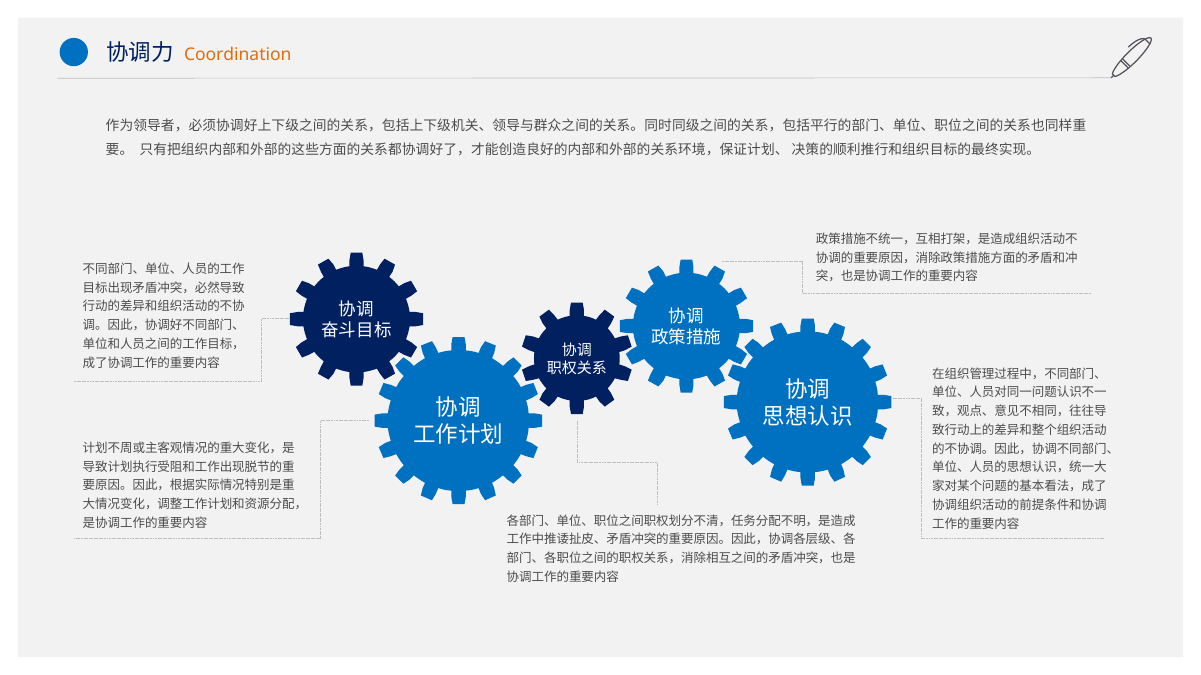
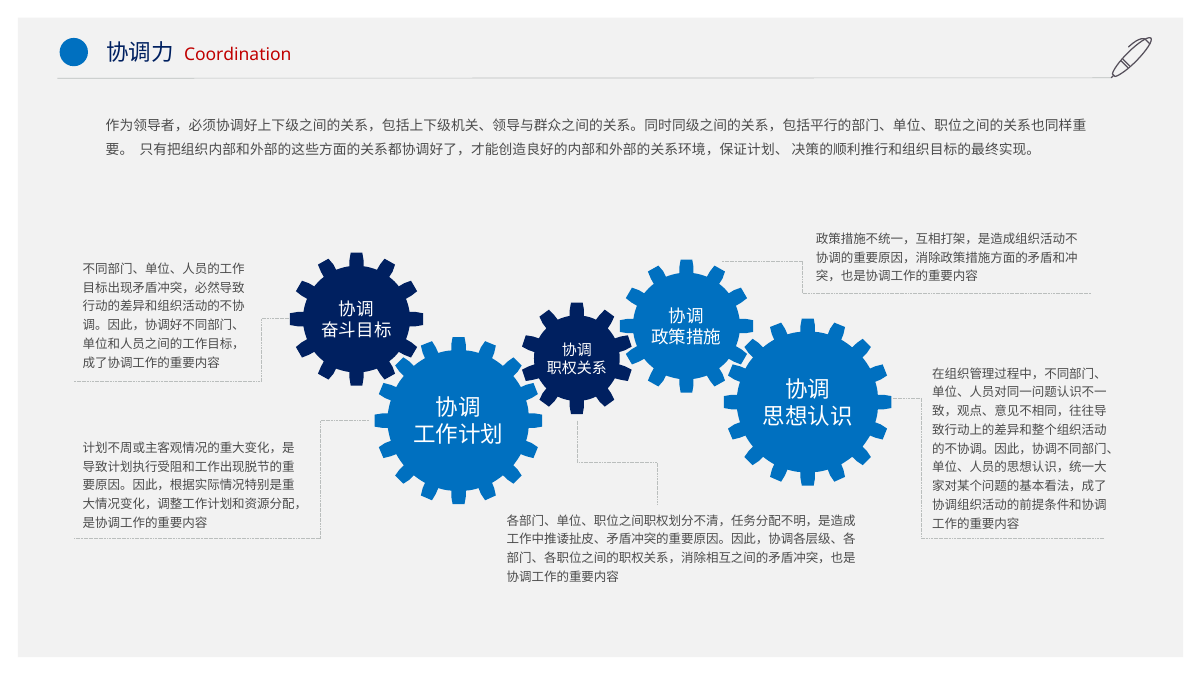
Coordination colour: orange -> red (238, 55)
